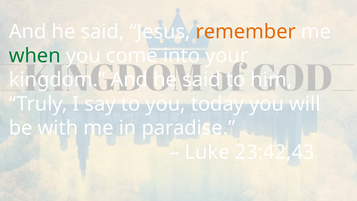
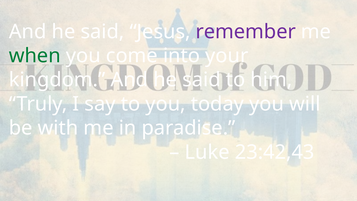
remember colour: orange -> purple (246, 32)
